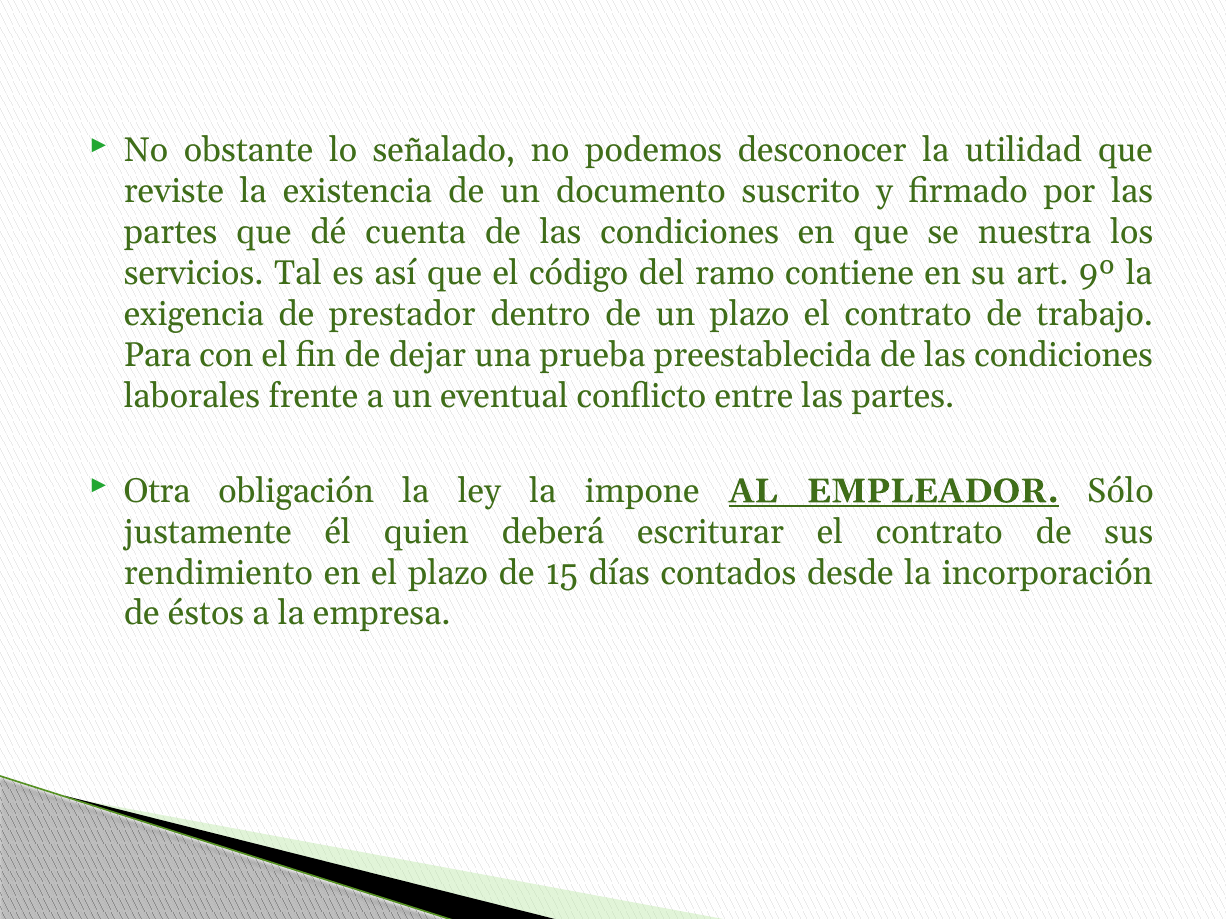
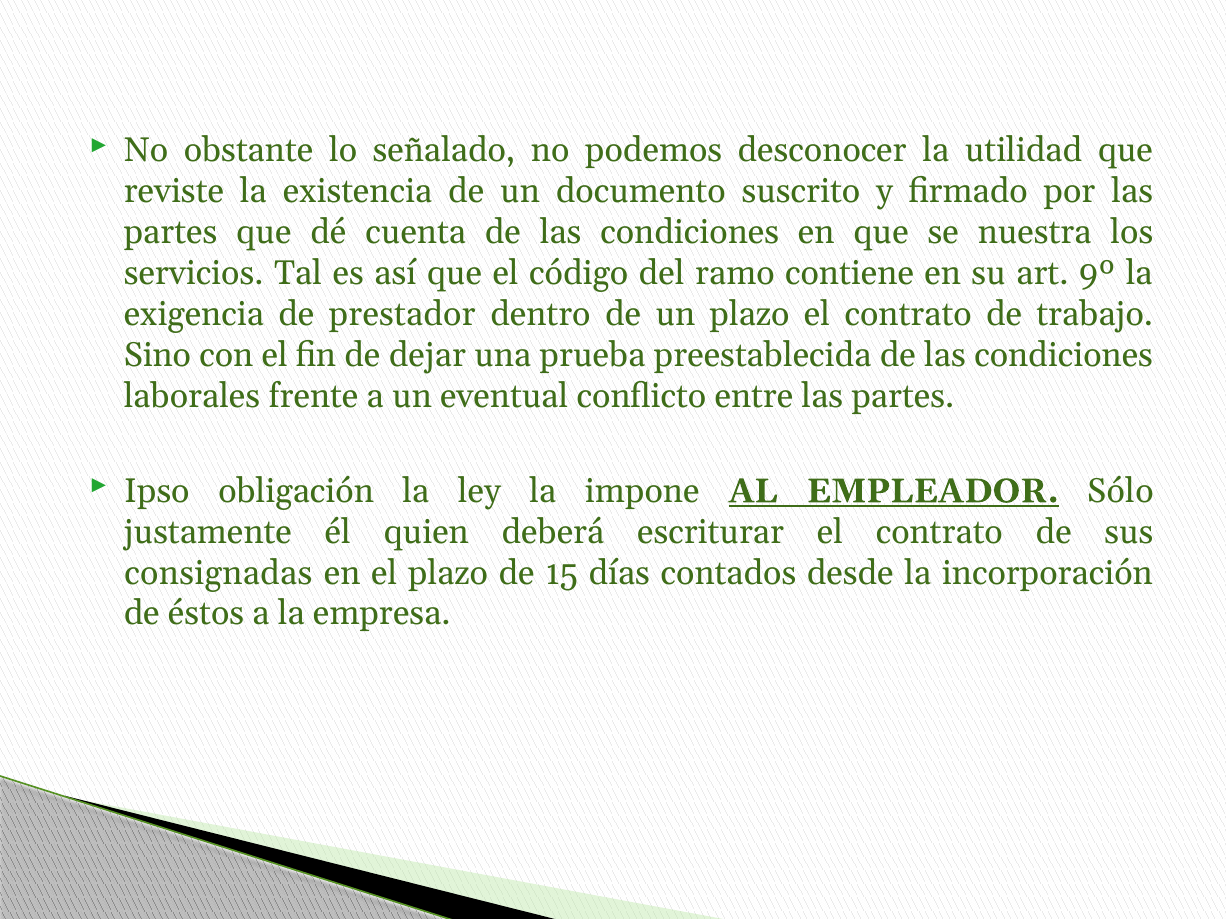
Para: Para -> Sino (157, 355)
Otra: Otra -> Ipso (157, 491)
rendimiento: rendimiento -> consignadas (218, 573)
